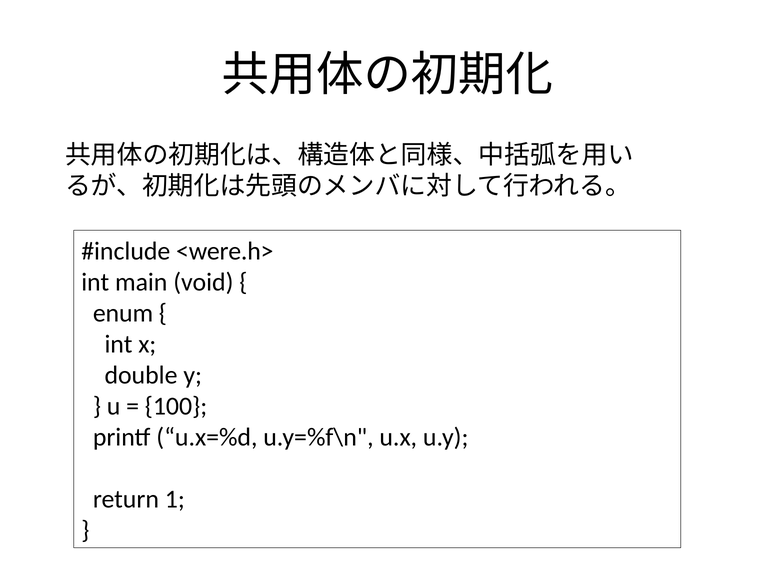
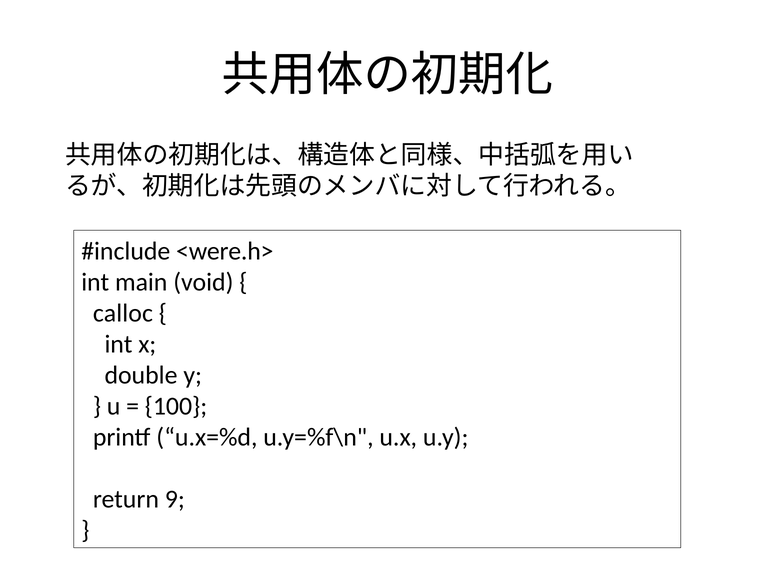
enum: enum -> calloc (123, 313)
1: 1 -> 9 (175, 499)
